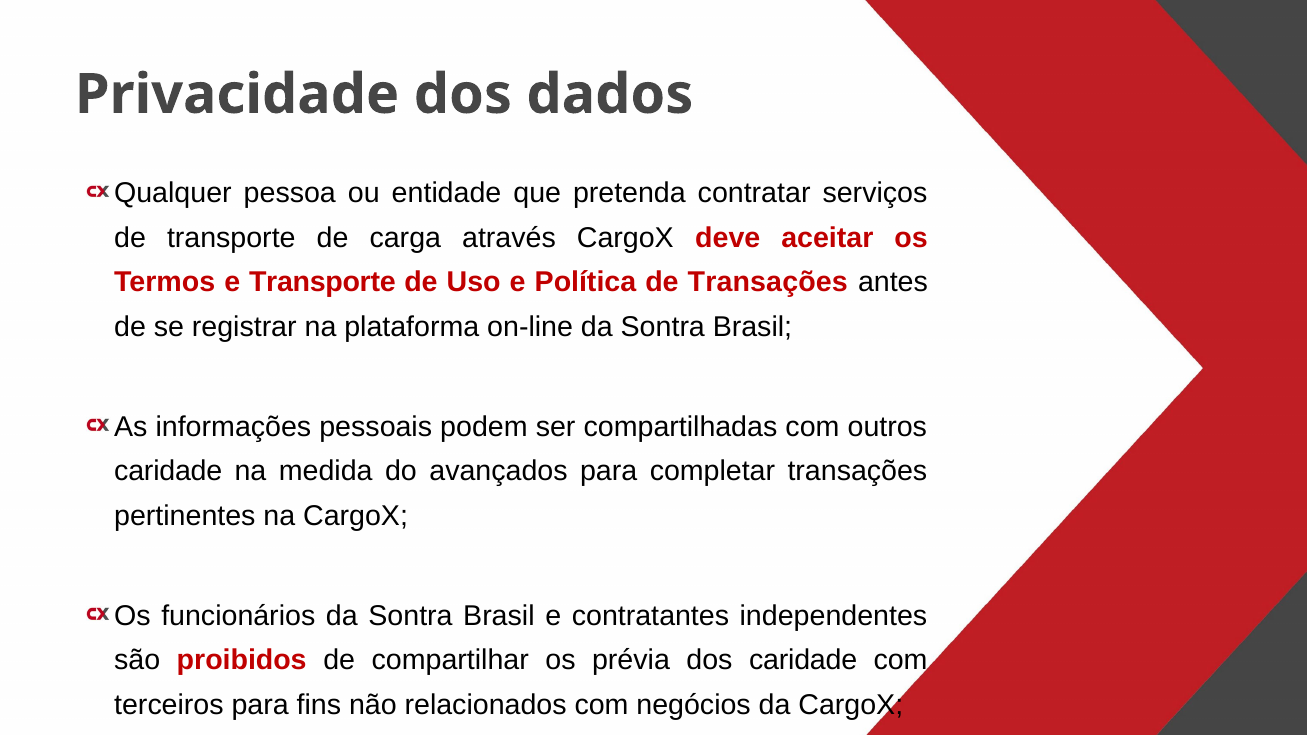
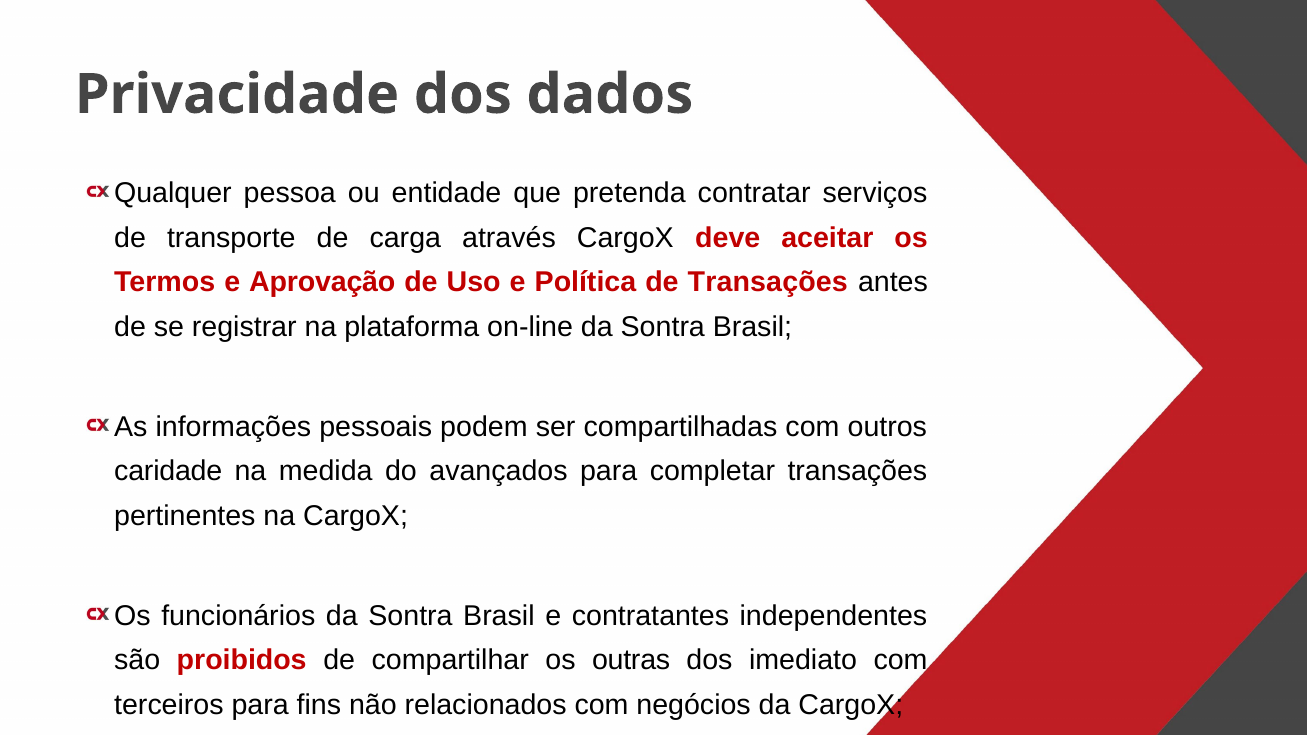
e Transporte: Transporte -> Aprovação (322, 282)
prévia: prévia -> outras (631, 661)
dos caridade: caridade -> imediato (803, 661)
